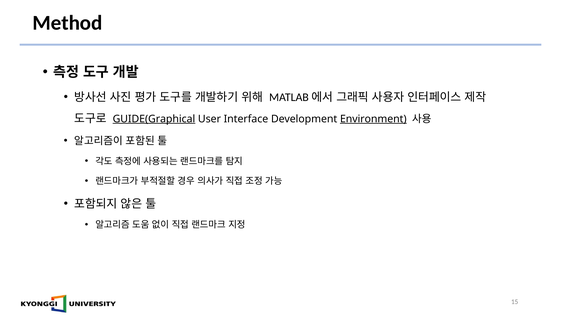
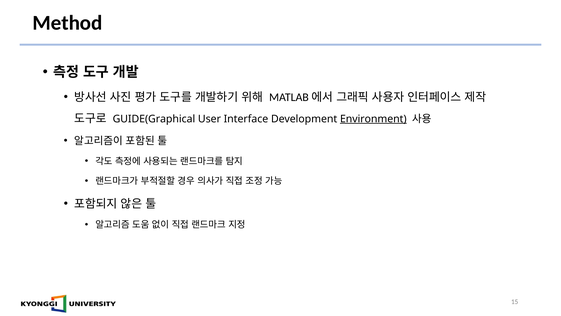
GUIDE(Graphical underline: present -> none (154, 119)
